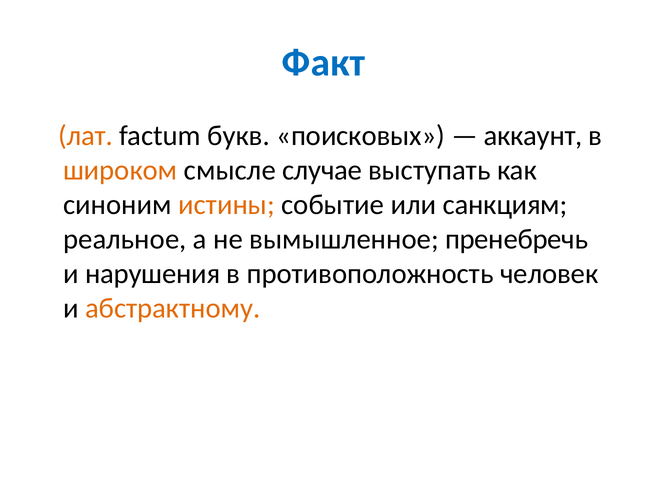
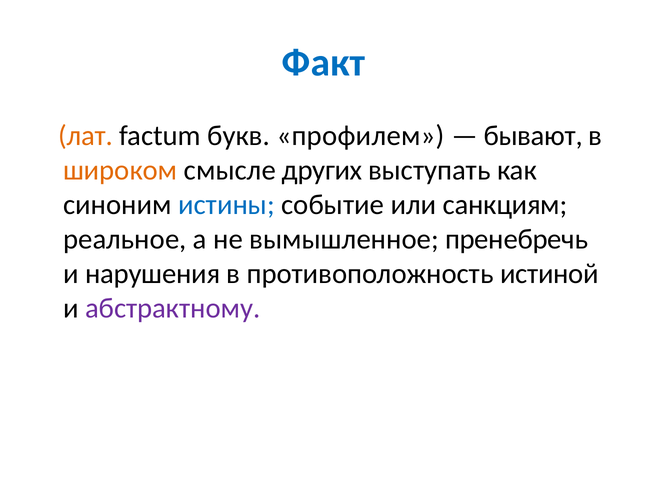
поисковых: поисковых -> профилем (361, 136)
аккаунт: аккаунт -> бывают (533, 136)
случае: случае -> других (322, 170)
истины colour: orange -> blue (226, 205)
человек: человек -> истиной (549, 274)
абстрактному colour: orange -> purple (173, 308)
